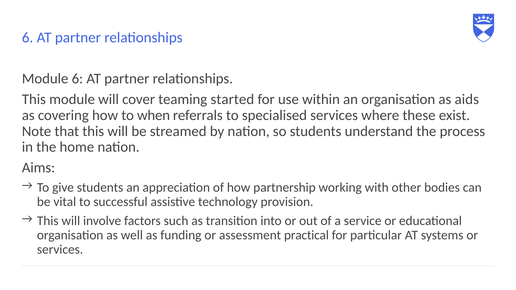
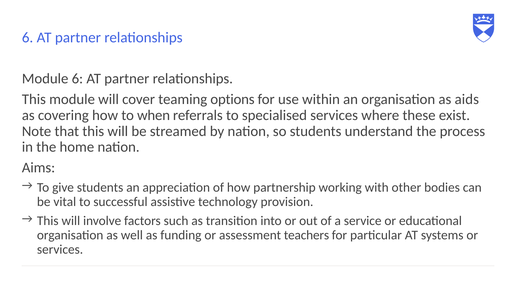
started: started -> options (233, 99)
practical: practical -> teachers (306, 235)
